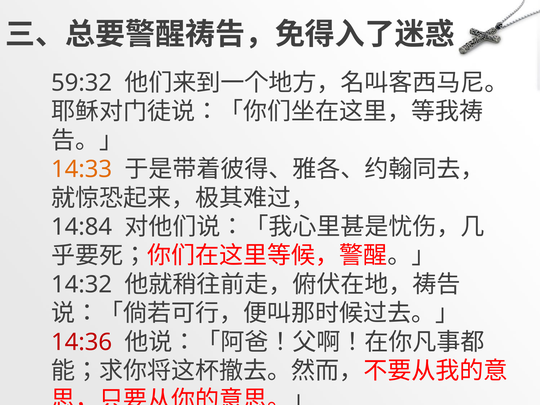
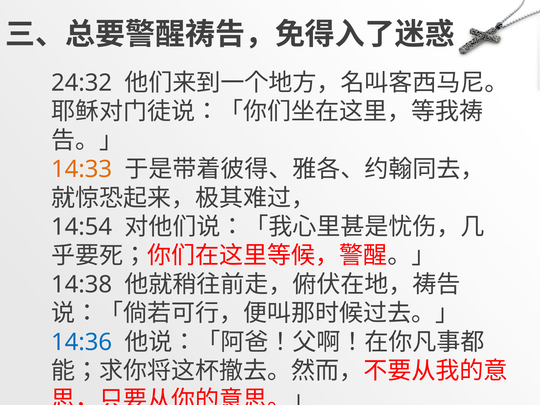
59:32: 59:32 -> 24:32 (82, 83)
14:84: 14:84 -> 14:54 (82, 227)
14:32: 14:32 -> 14:38 (82, 285)
14:36 colour: red -> blue (82, 342)
